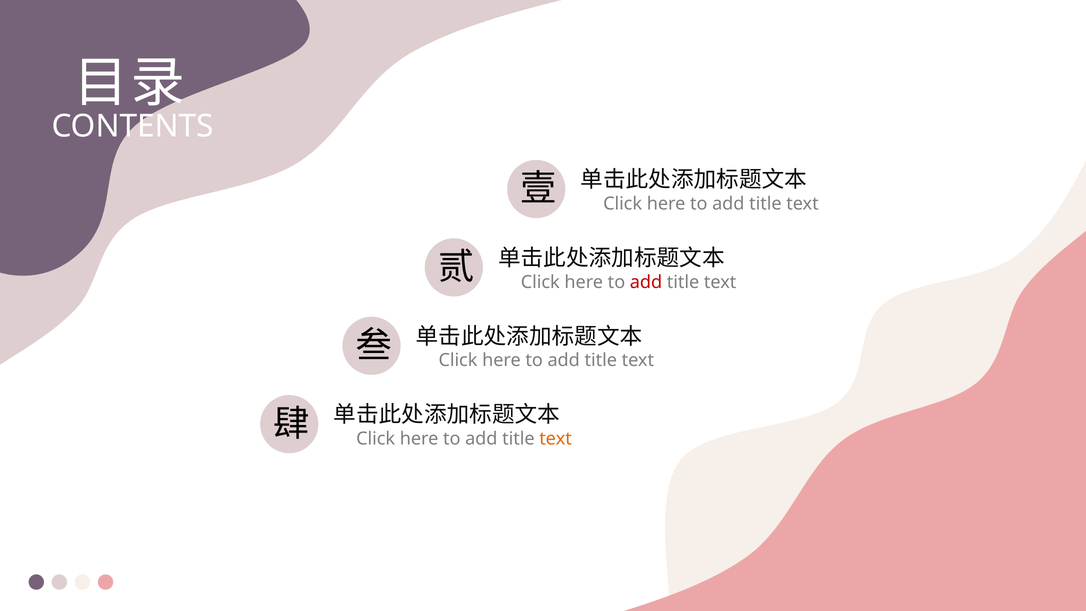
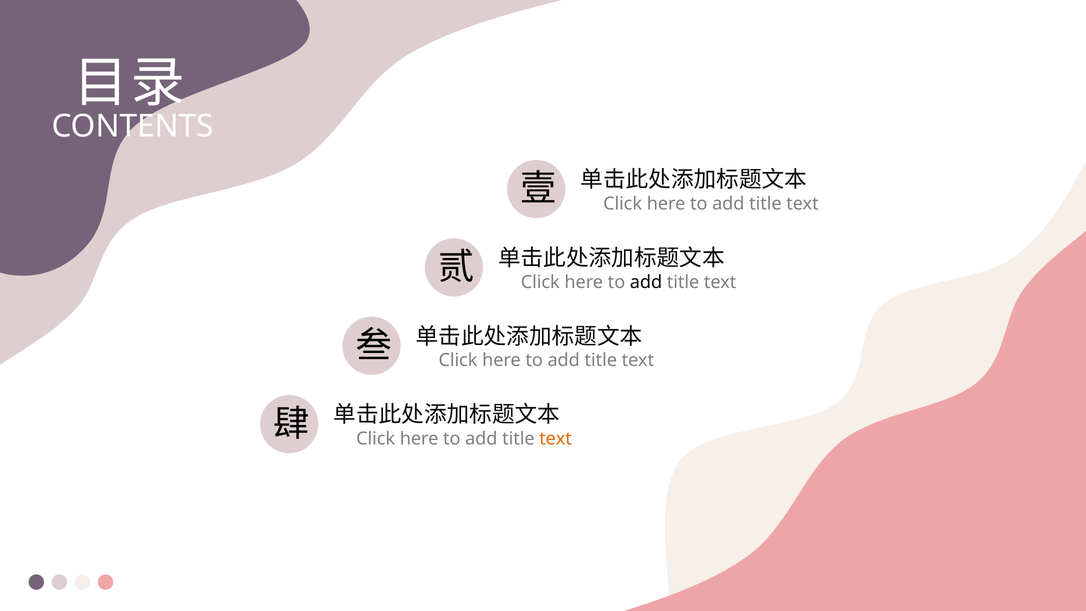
add colour: red -> black (646, 282)
